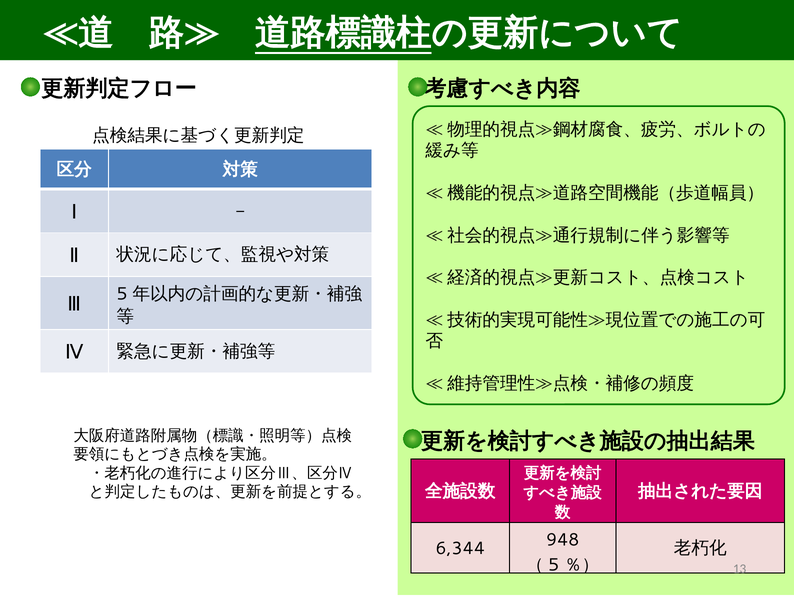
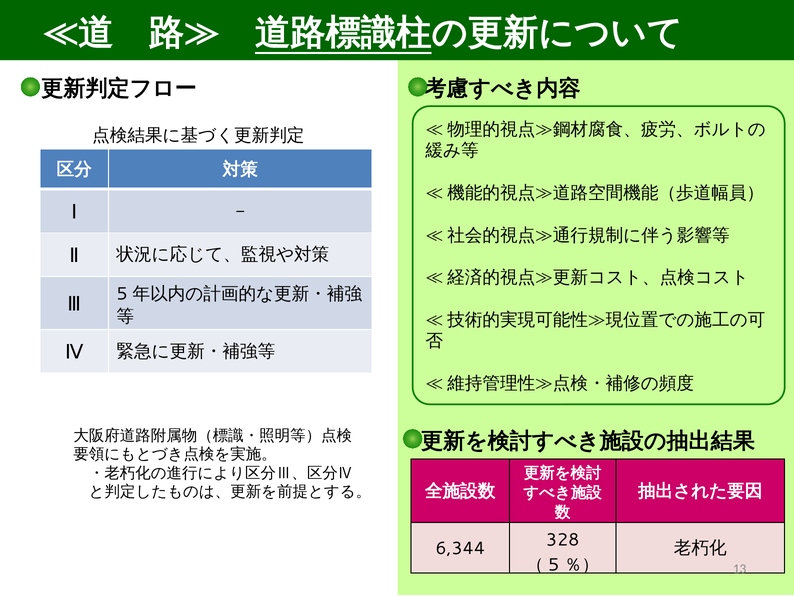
948: 948 -> 328 (563, 539)
